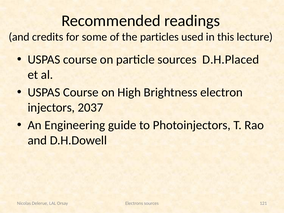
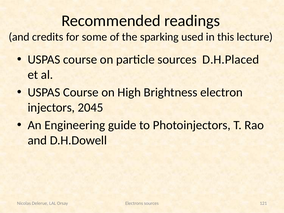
particles: particles -> sparking (159, 37)
2037: 2037 -> 2045 (91, 108)
